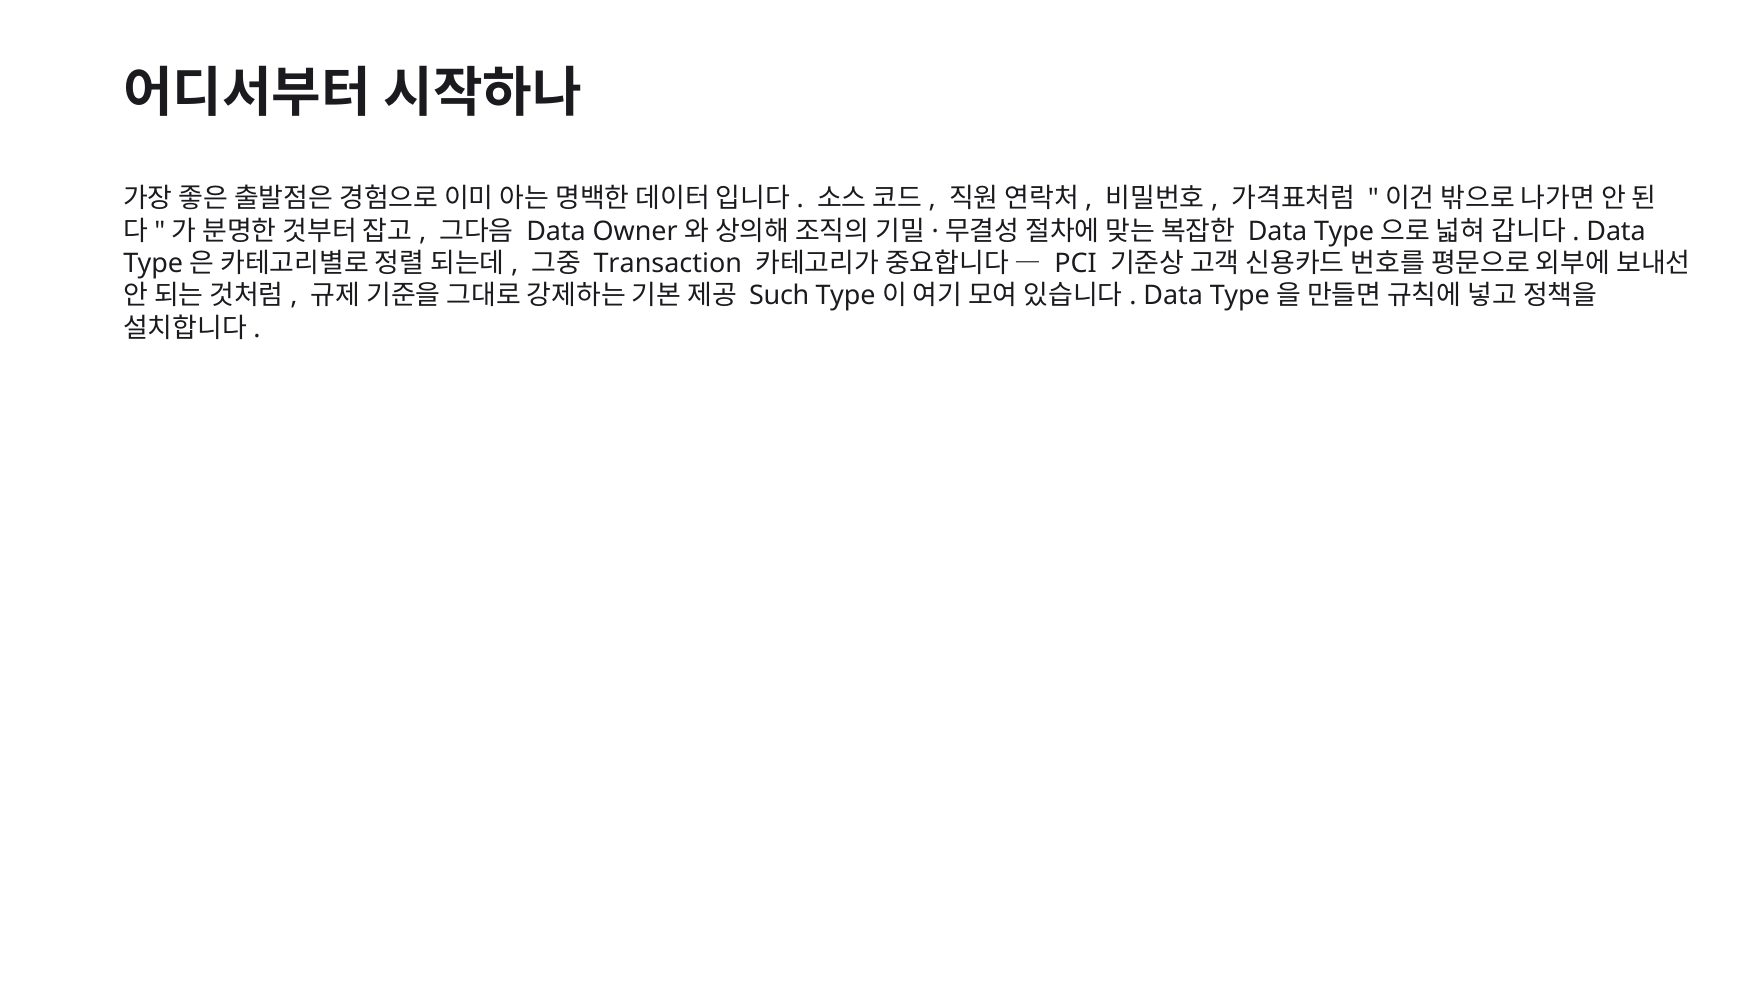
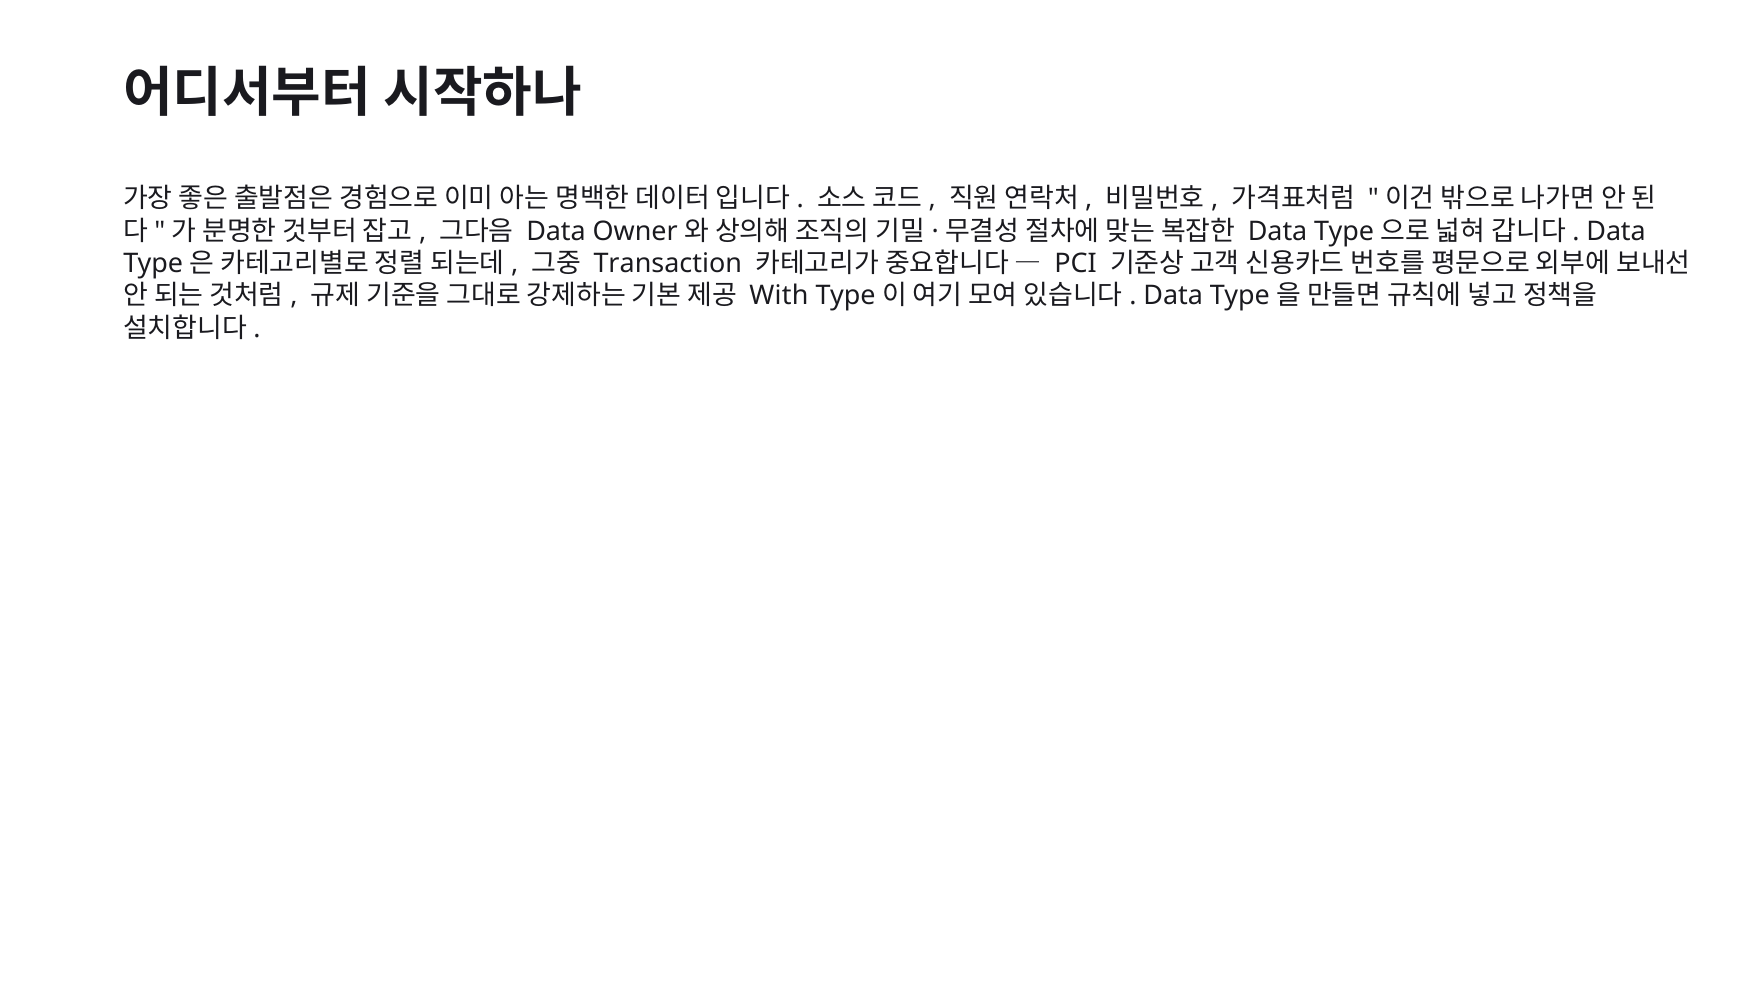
Such: Such -> With (779, 296)
